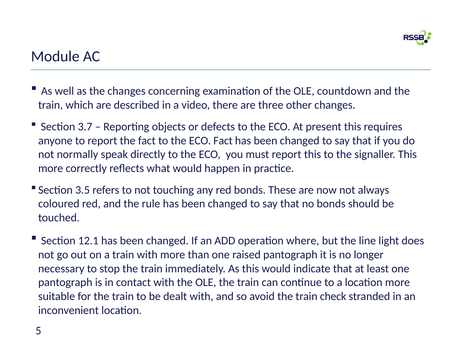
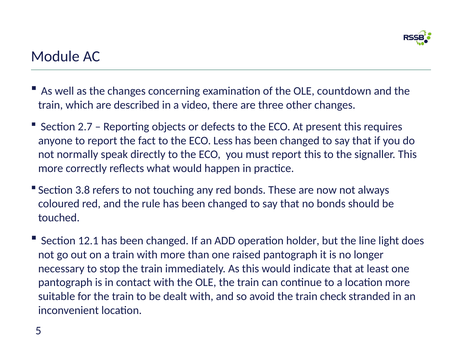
3.7: 3.7 -> 2.7 (85, 127)
ECO Fact: Fact -> Less (223, 140)
3.5: 3.5 -> 3.8 (83, 190)
where: where -> holder (303, 240)
